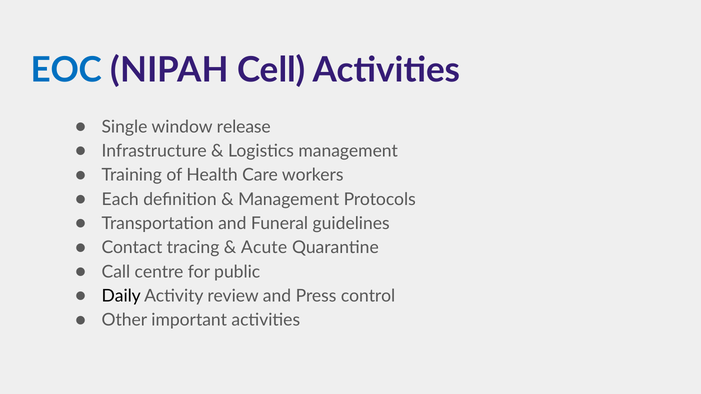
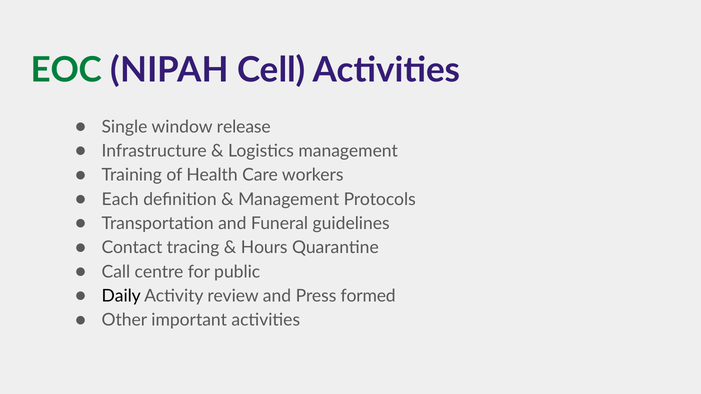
EOC colour: blue -> green (67, 70)
Acute: Acute -> Hours (264, 248)
control: control -> formed (368, 296)
